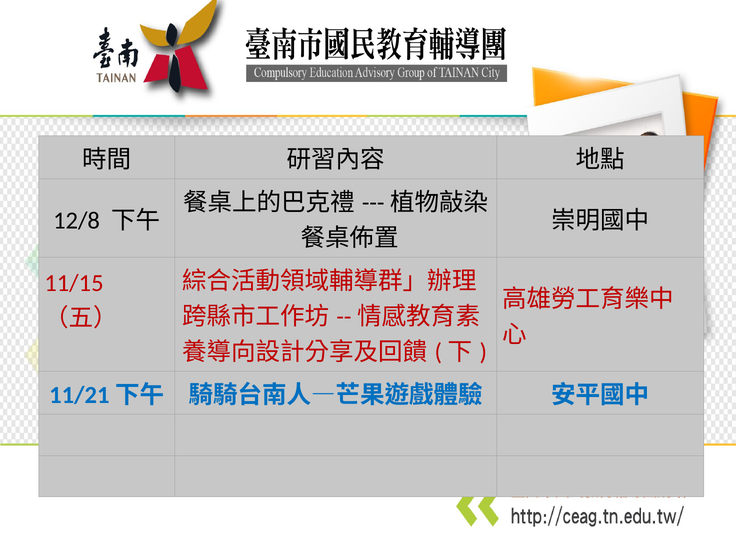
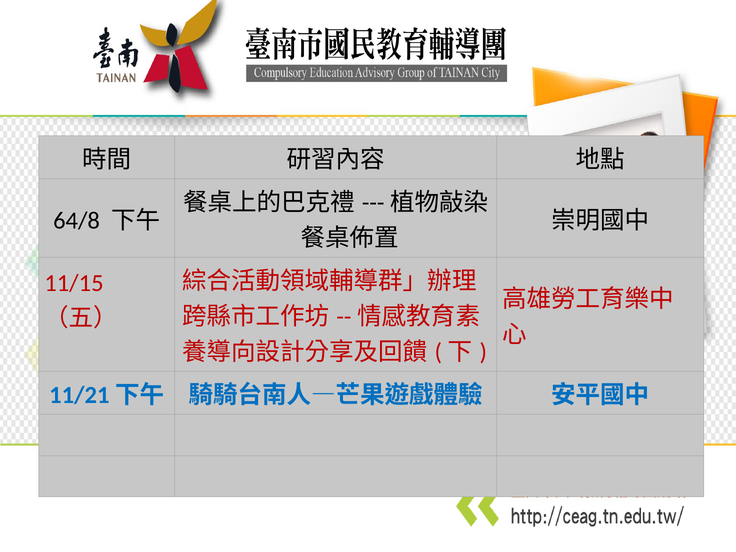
12/8: 12/8 -> 64/8 (77, 220)
